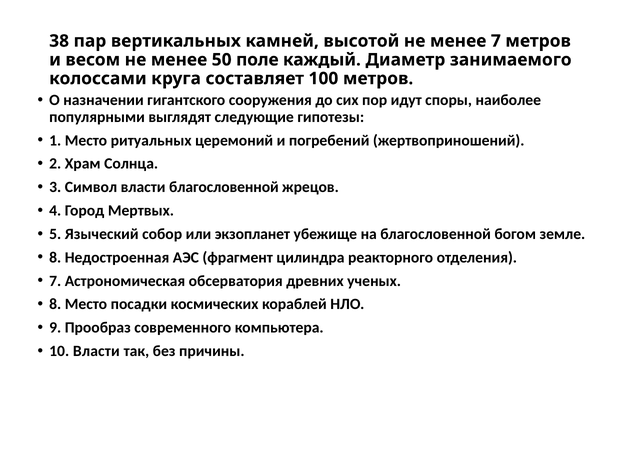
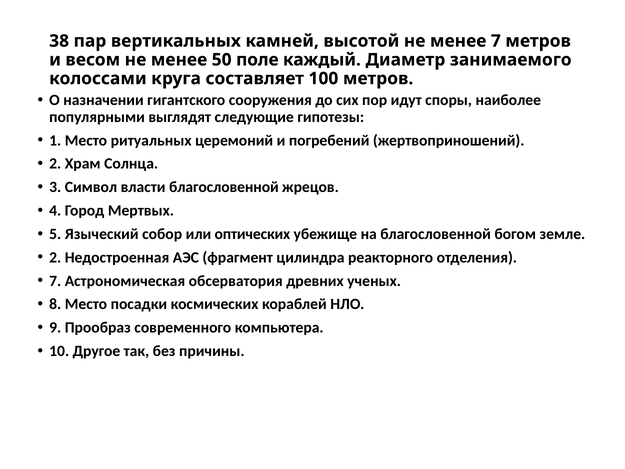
экзопланет: экзопланет -> оптических (252, 234)
8: 8 -> 2 (55, 257)
10 Власти: Власти -> Другое (96, 351)
